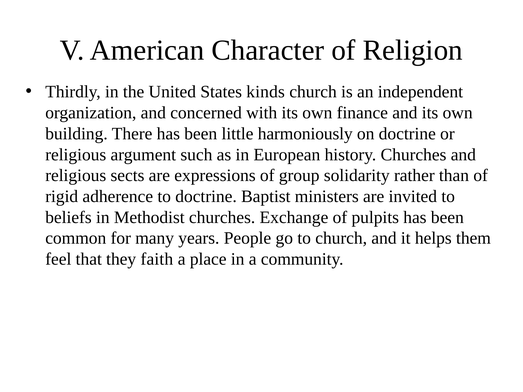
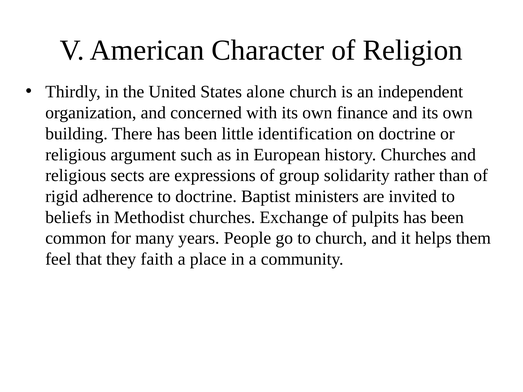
kinds: kinds -> alone (266, 92)
harmoniously: harmoniously -> identification (305, 134)
